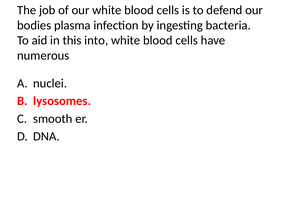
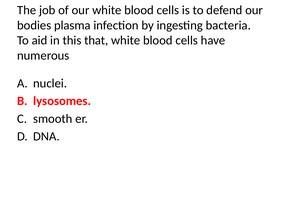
into: into -> that (96, 41)
